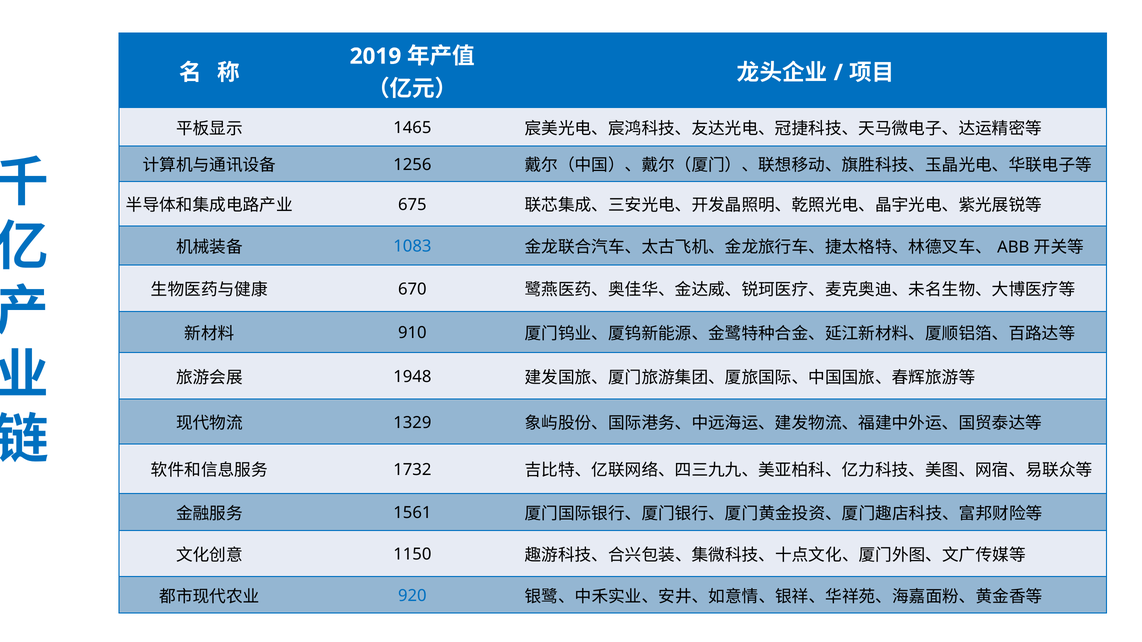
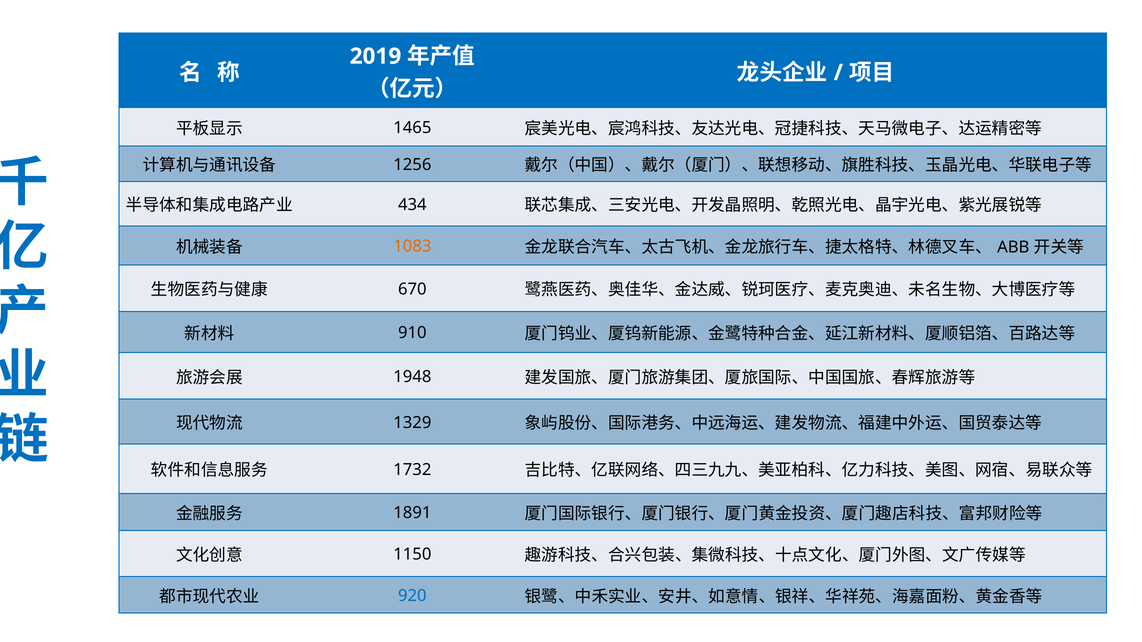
675: 675 -> 434 (412, 205)
1083 colour: blue -> orange (412, 247)
1561: 1561 -> 1891 (412, 513)
